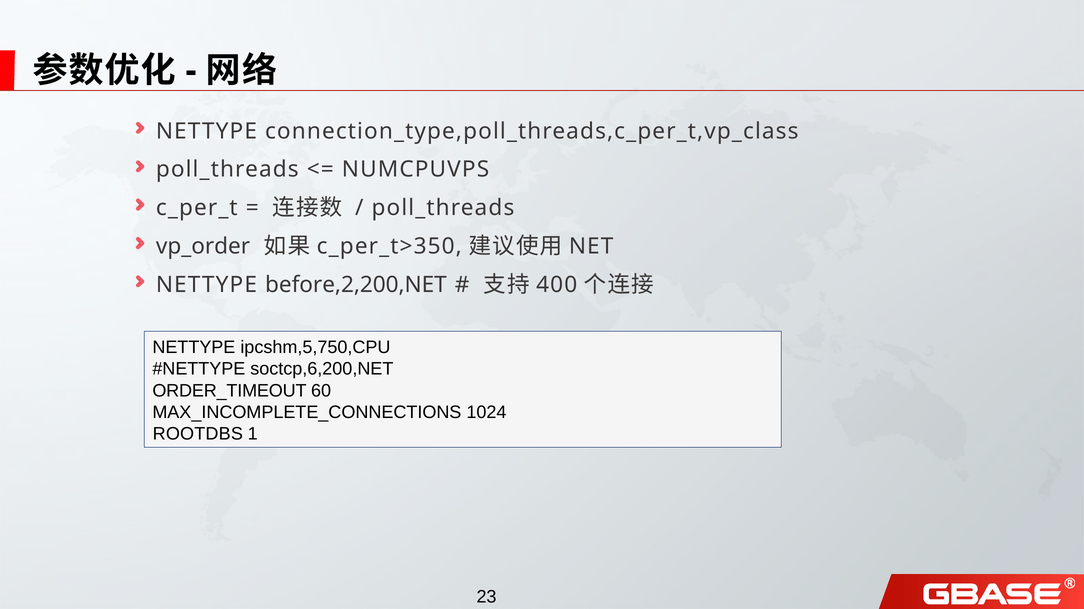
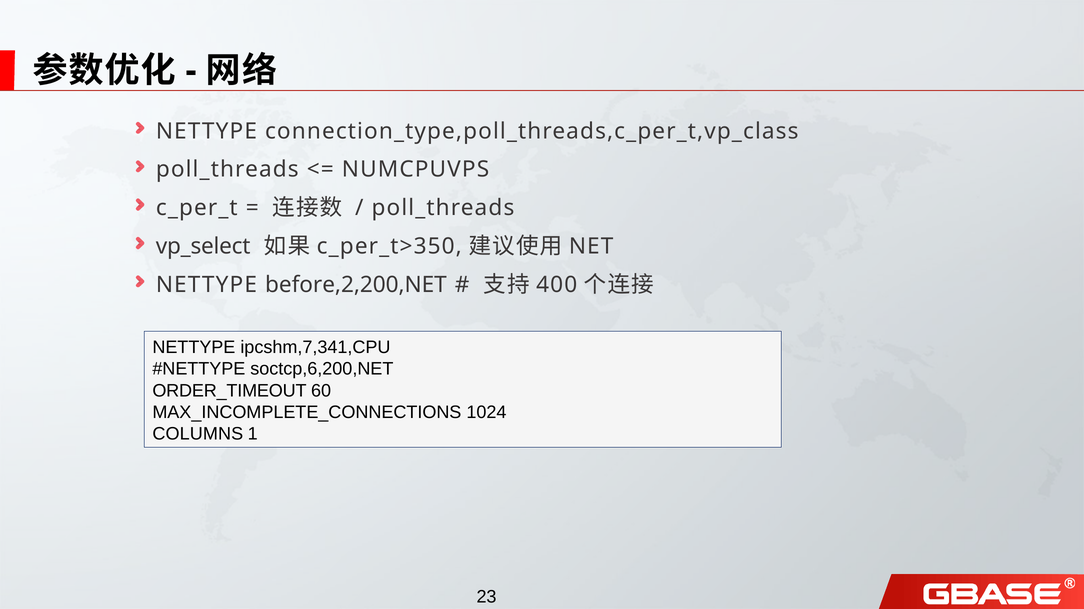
vp_order: vp_order -> vp_select (203, 247)
ipcshm,5,750,CPU: ipcshm,5,750,CPU -> ipcshm,7,341,CPU (315, 348)
ROOTDBS: ROOTDBS -> COLUMNS (198, 434)
